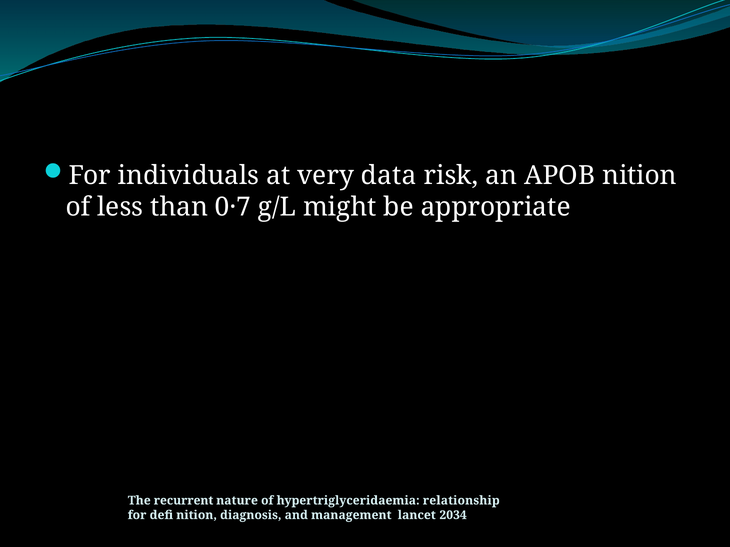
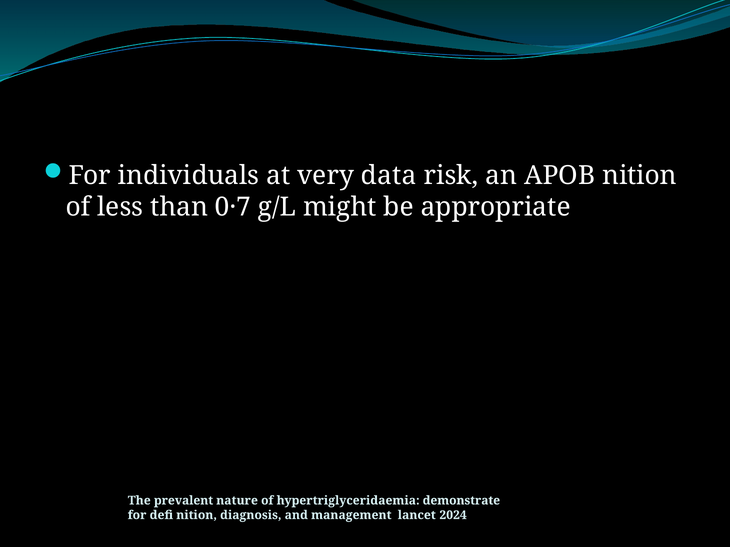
recurrent: recurrent -> prevalent (184, 501)
relationship: relationship -> demonstrate (461, 501)
2034: 2034 -> 2024 (453, 516)
